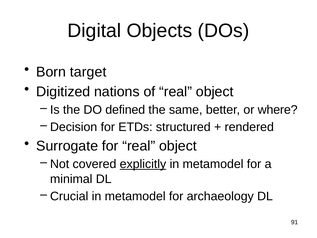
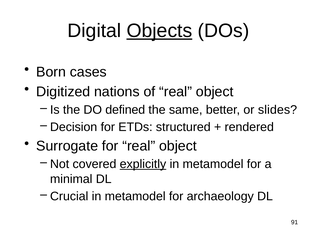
Objects underline: none -> present (159, 31)
target: target -> cases (88, 72)
where: where -> slides (278, 110)
